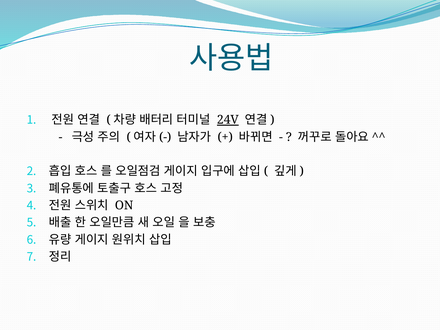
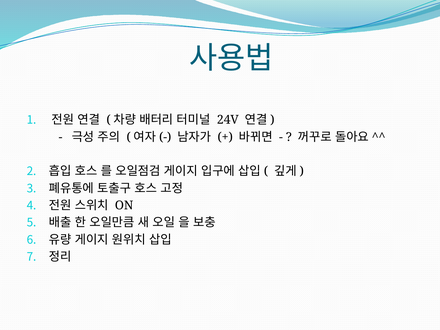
24V underline: present -> none (228, 120)
